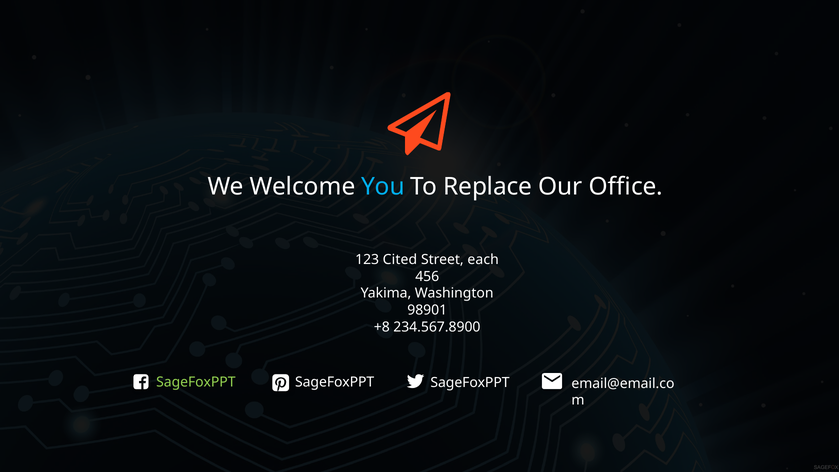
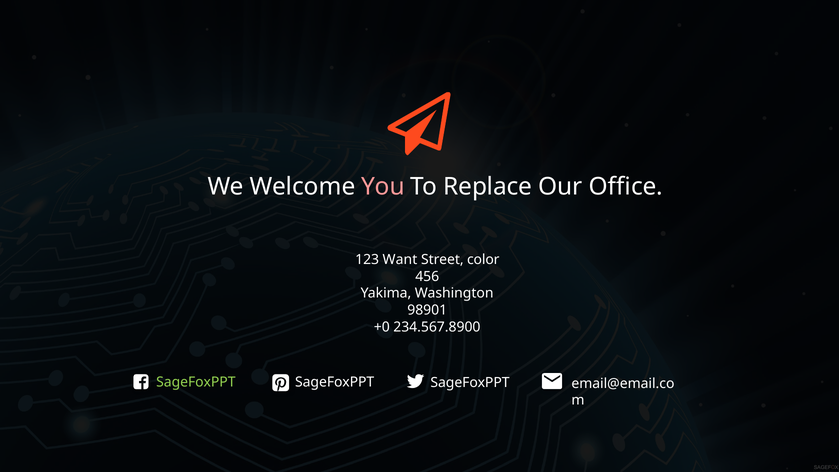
You colour: light blue -> pink (383, 186)
Cited: Cited -> Want (400, 260)
each: each -> color (483, 260)
+8: +8 -> +0 (382, 327)
